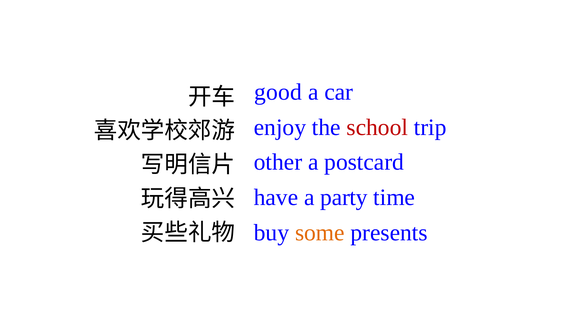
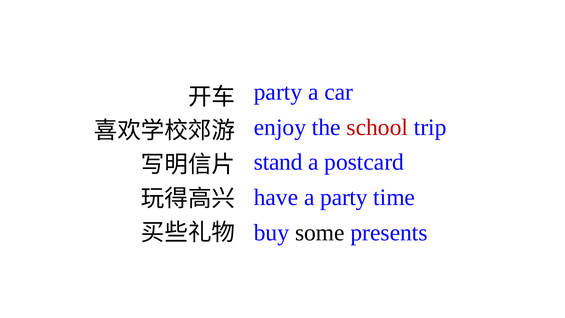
good: good -> party (278, 92)
other: other -> stand (278, 162)
some colour: orange -> black (320, 233)
